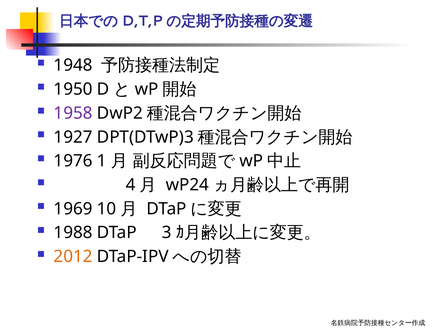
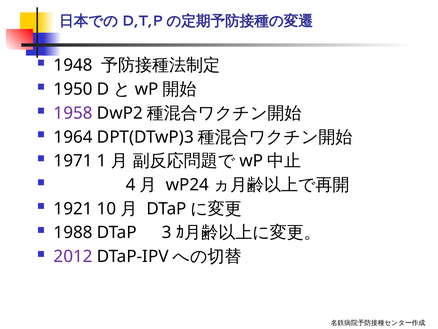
1927: 1927 -> 1964 (73, 137)
1976: 1976 -> 1971 (73, 161)
1969: 1969 -> 1921 (73, 208)
2012 colour: orange -> purple (73, 256)
